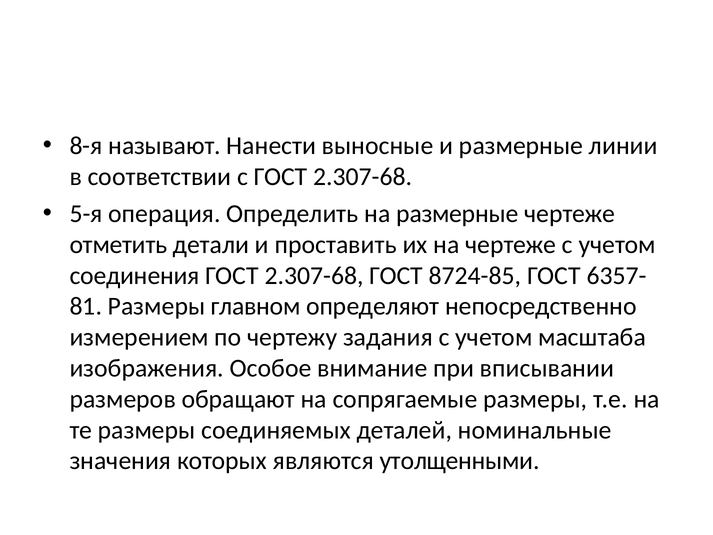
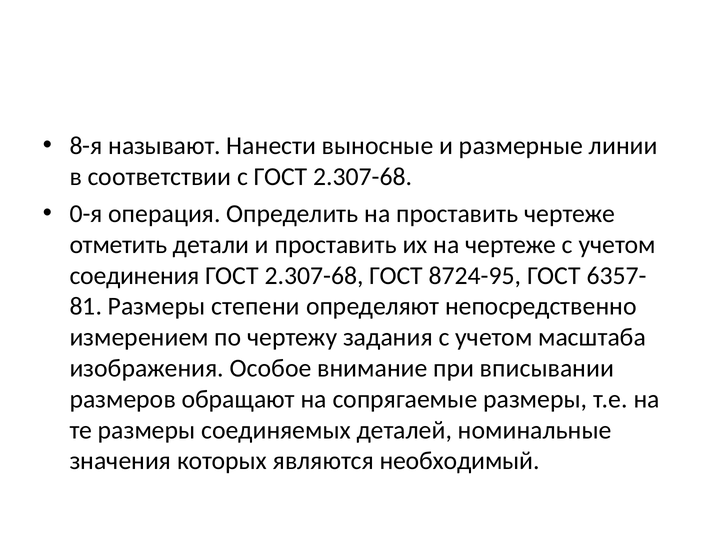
5-я: 5-я -> 0-я (86, 214)
на размерные: размерные -> проставить (457, 214)
8724-85: 8724-85 -> 8724-95 (475, 275)
главном: главном -> степени (255, 306)
утолщенными: утолщенными -> необходимый (460, 461)
